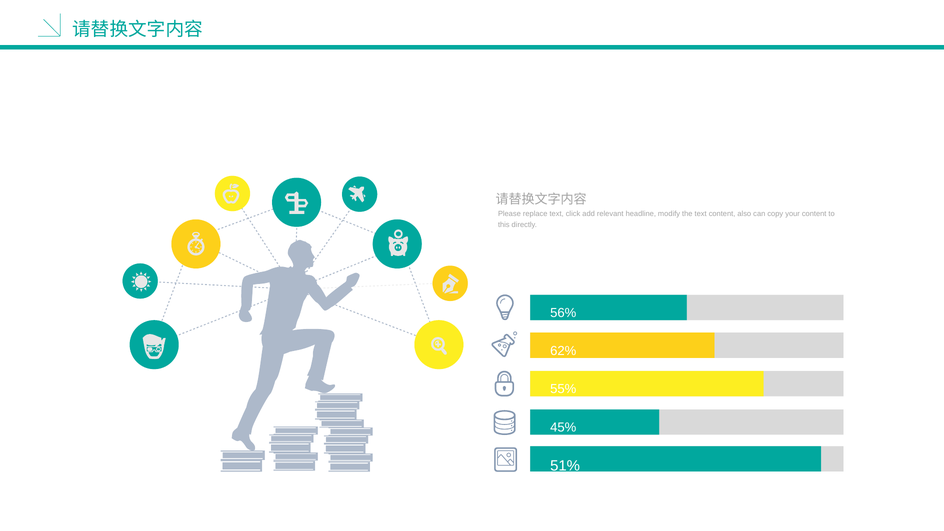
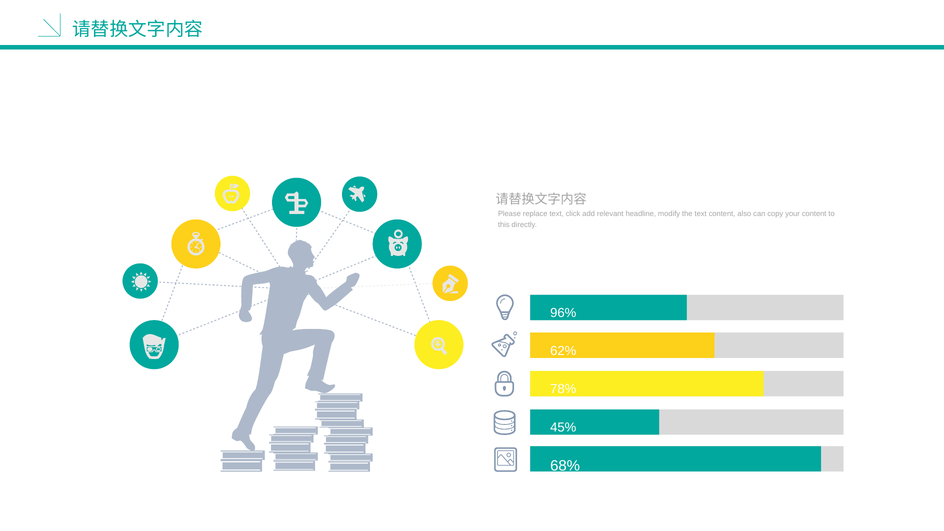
56%: 56% -> 96% (563, 313)
55%: 55% -> 78% (563, 389)
51%: 51% -> 68% (565, 466)
